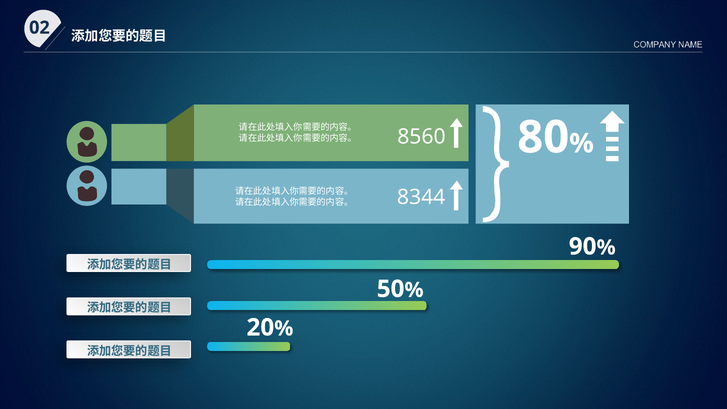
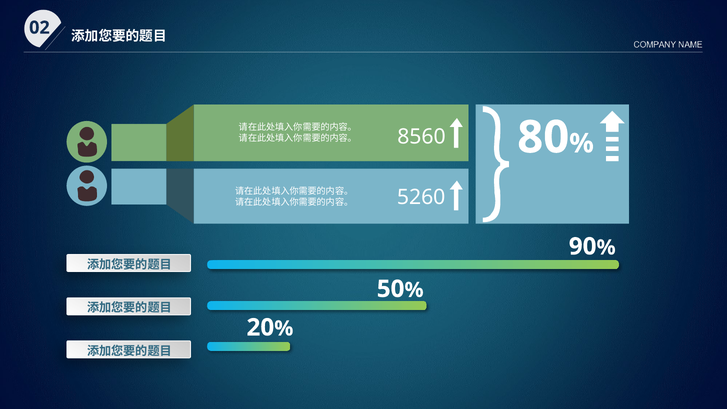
8344: 8344 -> 5260 (421, 197)
